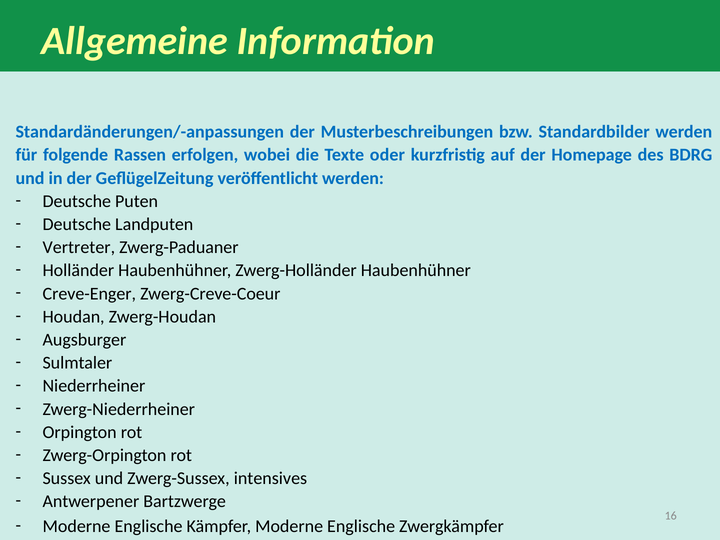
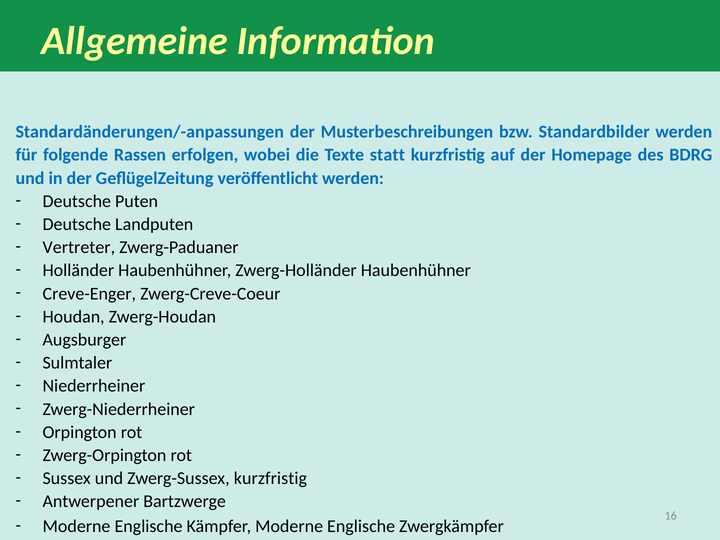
oder: oder -> statt (387, 155)
Zwerg-Sussex intensives: intensives -> kurzfristig (270, 478)
